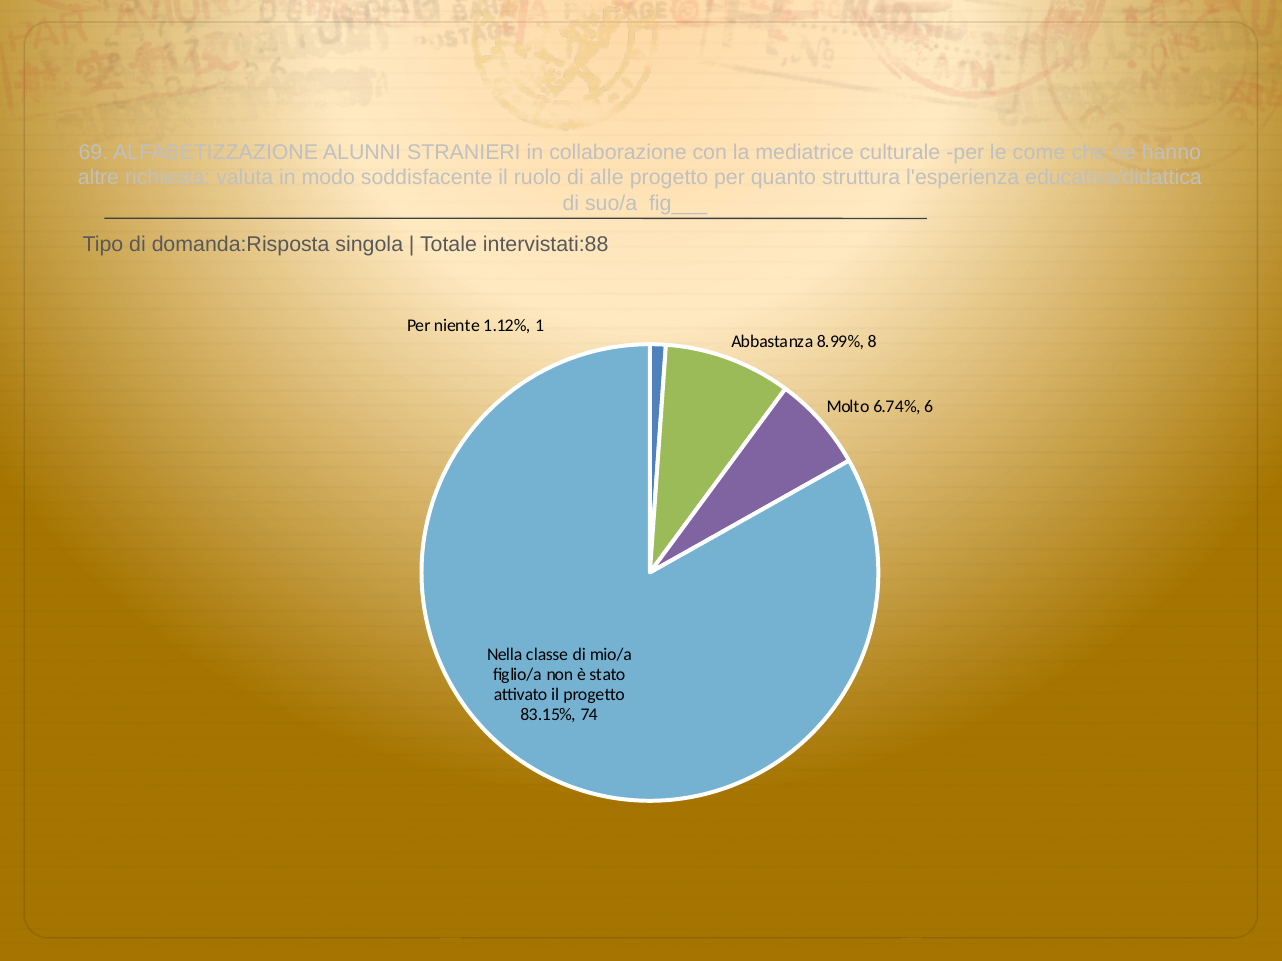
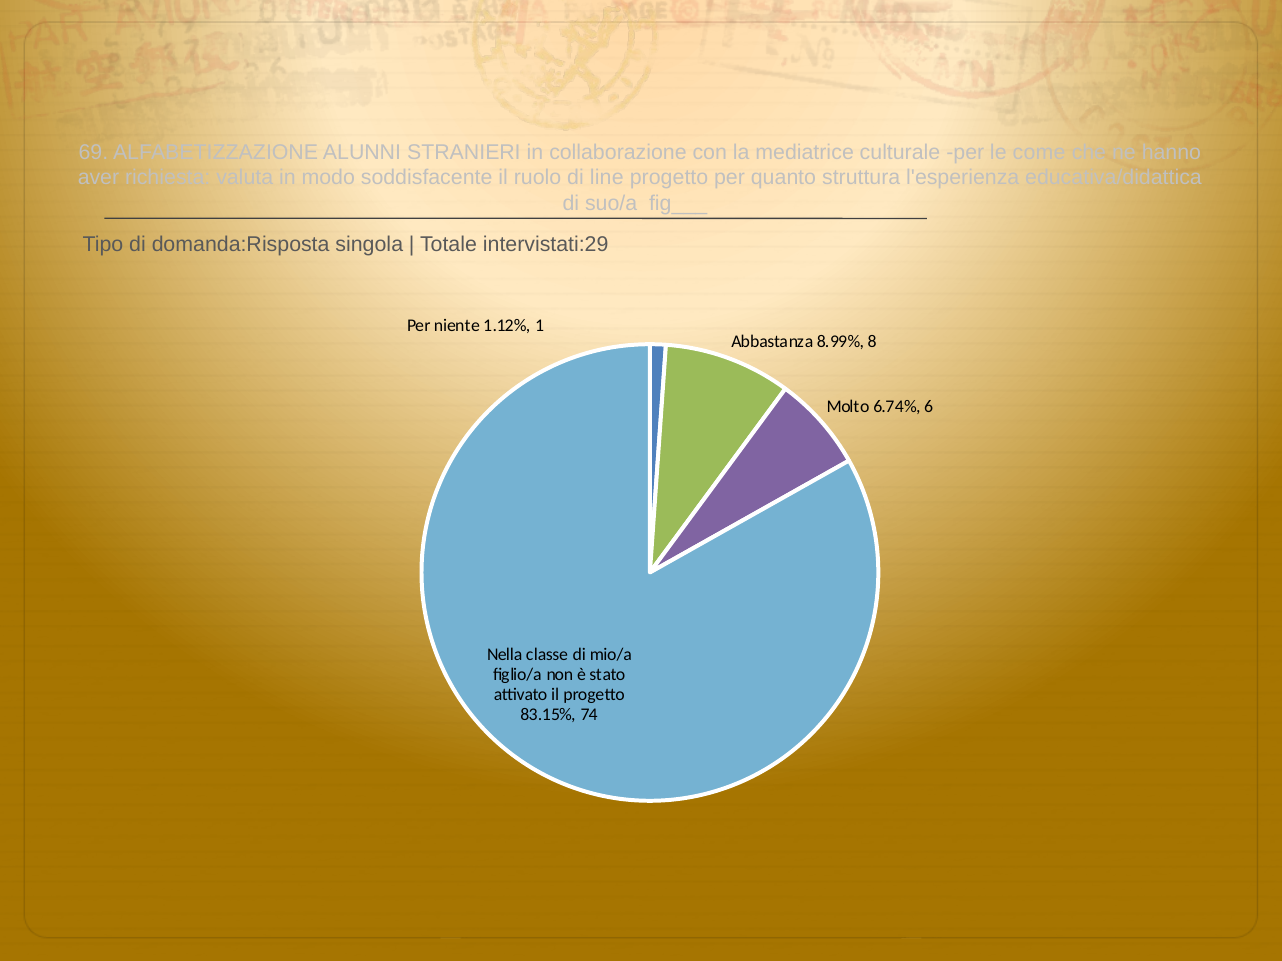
altre: altre -> aver (98, 178)
alle: alle -> line (607, 178)
intervistati:88: intervistati:88 -> intervistati:29 (546, 245)
